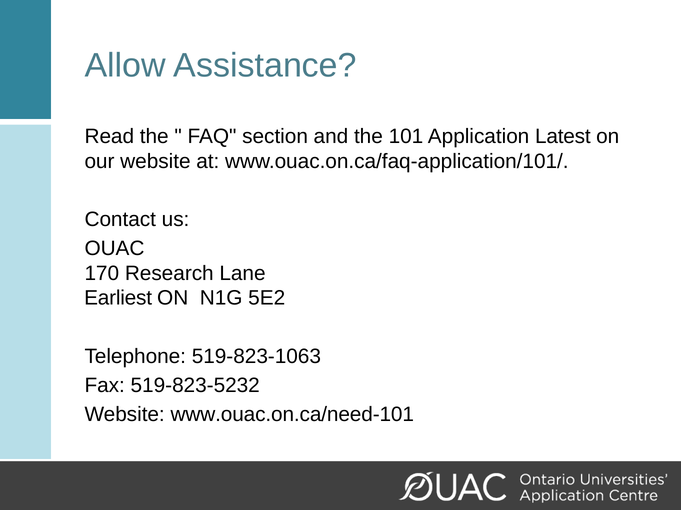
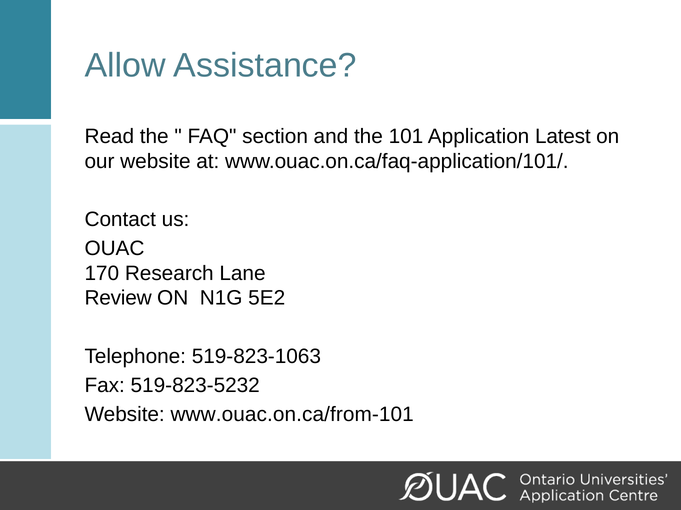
Earliest: Earliest -> Review (118, 299)
www.ouac.on.ca/need-101: www.ouac.on.ca/need-101 -> www.ouac.on.ca/from-101 (292, 415)
